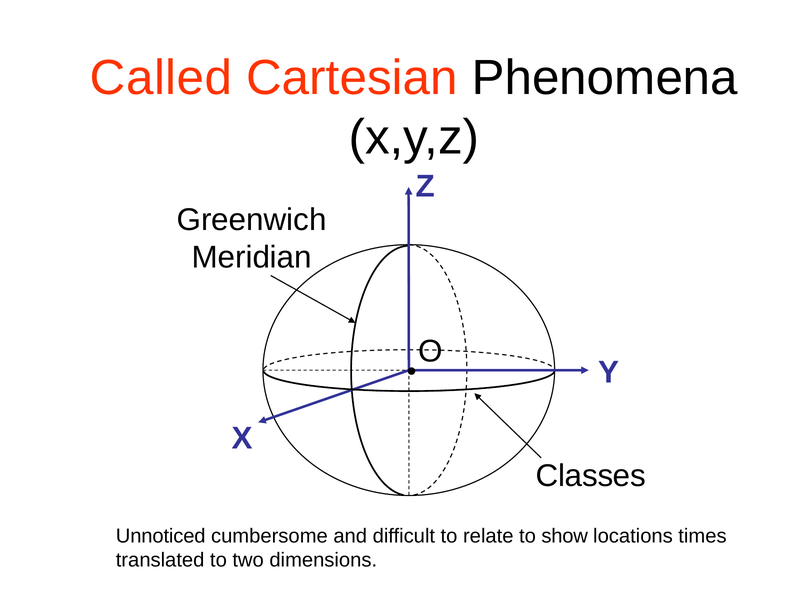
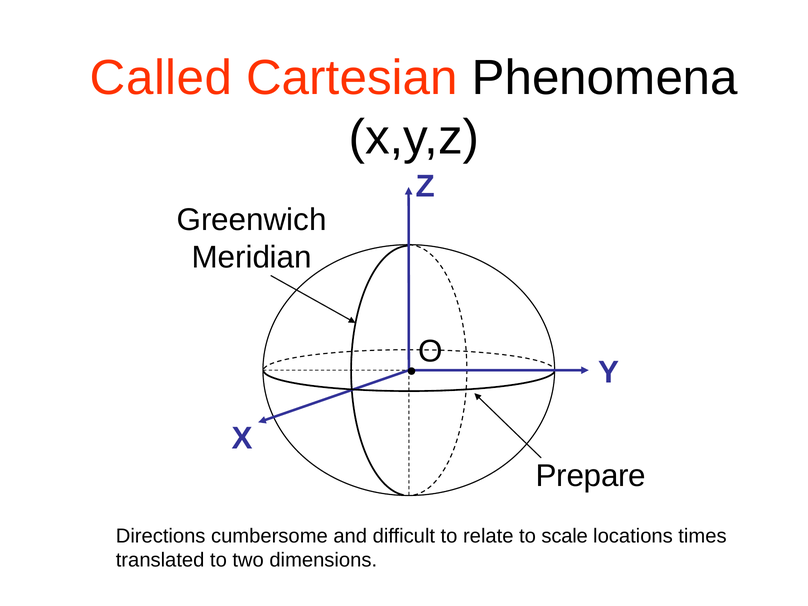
Classes: Classes -> Prepare (591, 476)
Unnoticed: Unnoticed -> Directions (161, 536)
show: show -> scale (565, 536)
